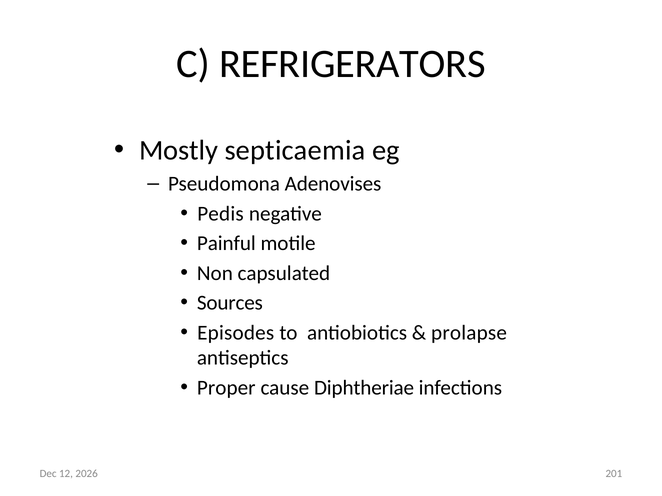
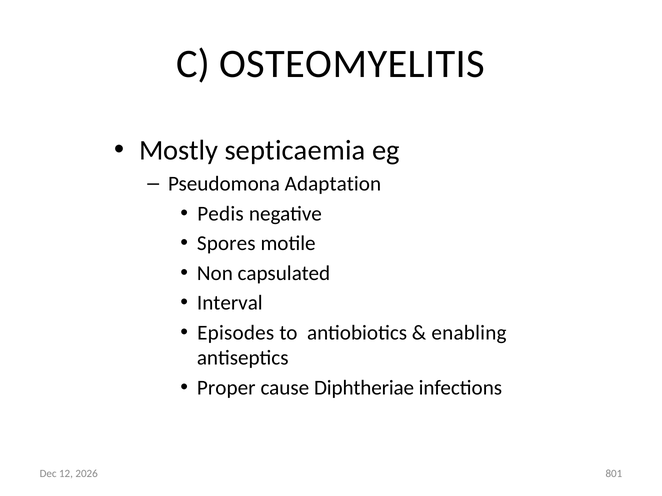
REFRIGERATORS: REFRIGERATORS -> OSTEOMYELITIS (352, 64)
Adenovises: Adenovises -> Adaptation (333, 184)
Painful: Painful -> Spores (226, 244)
Sources: Sources -> Interval (230, 303)
prolapse: prolapse -> enabling (469, 333)
201: 201 -> 801 (614, 474)
